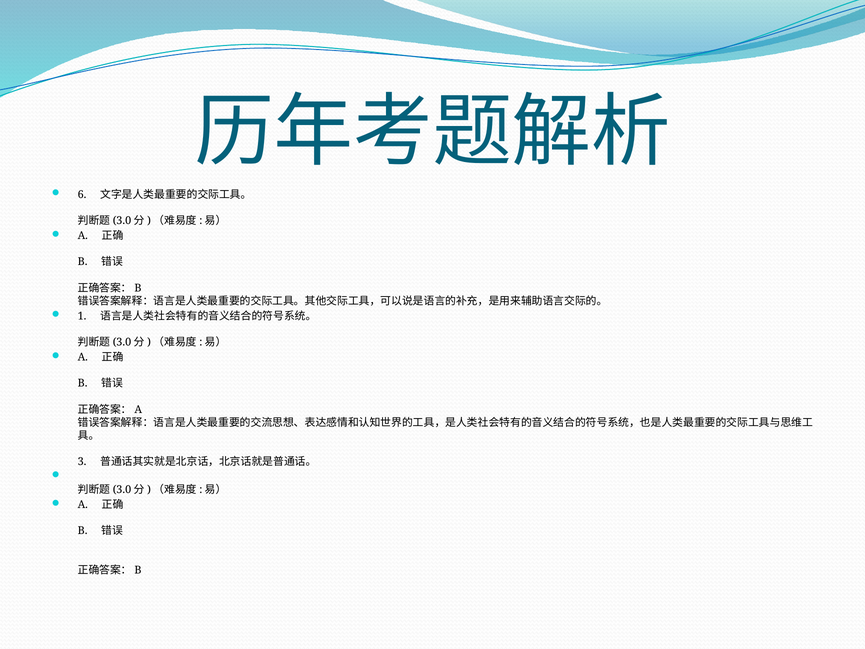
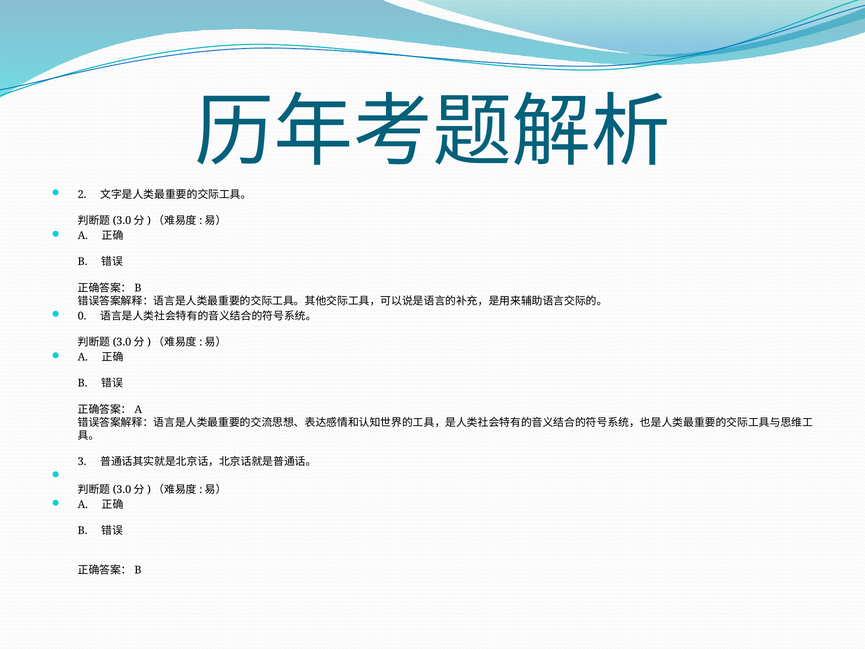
6: 6 -> 2 (82, 195)
1: 1 -> 0 (82, 316)
